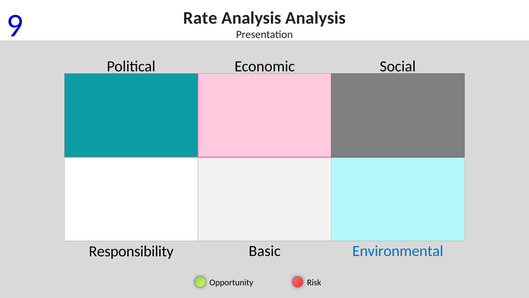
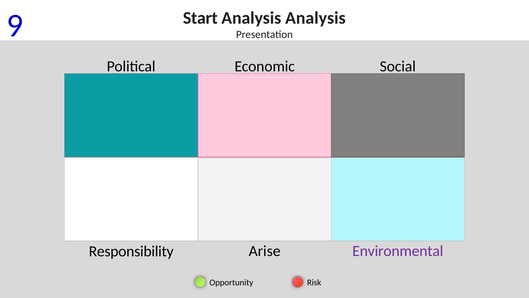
Rate: Rate -> Start (200, 18)
Basic: Basic -> Arise (265, 251)
Environmental colour: blue -> purple (398, 251)
